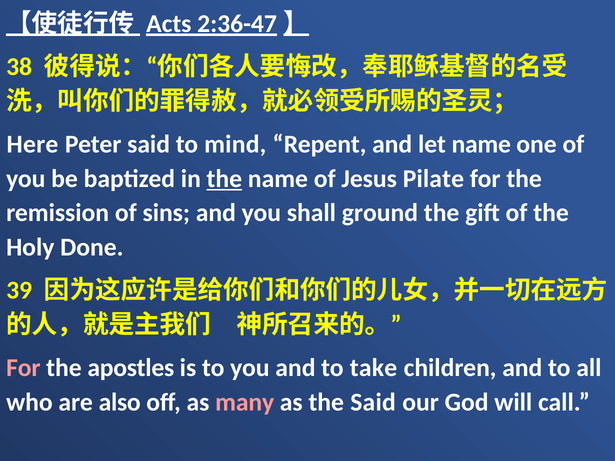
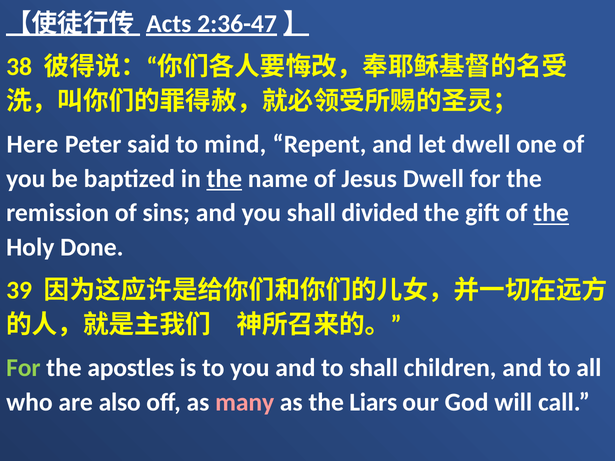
let name: name -> dwell (481, 144)
Jesus Pilate: Pilate -> Dwell (433, 179)
ground: ground -> divided (380, 213)
the underline: none -> present (551, 213)
For colour: pink -> light green (23, 368)
to take: take -> shall (374, 368)
the Said: Said -> Liars (373, 402)
